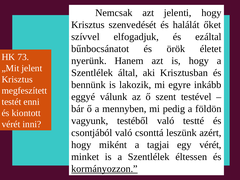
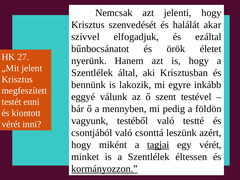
őket: őket -> akar (212, 25)
73: 73 -> 27 (23, 57)
tagjai underline: none -> present (158, 145)
